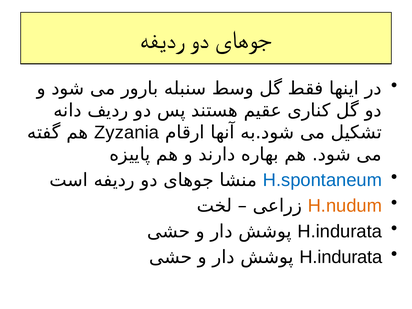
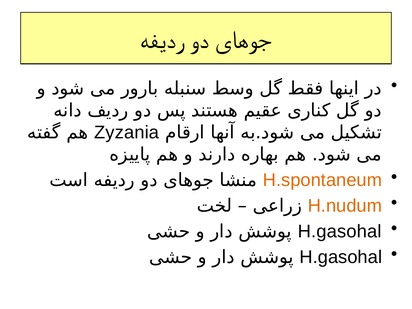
H.spontaneum colour: blue -> orange (322, 180)
H.indurata: H.indurata -> H.gasohal (340, 231)
H.indurata: H.indurata -> H.gasohal (341, 257)
